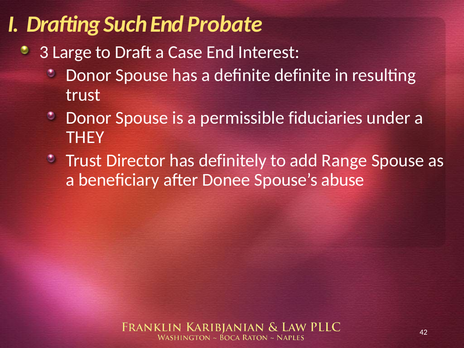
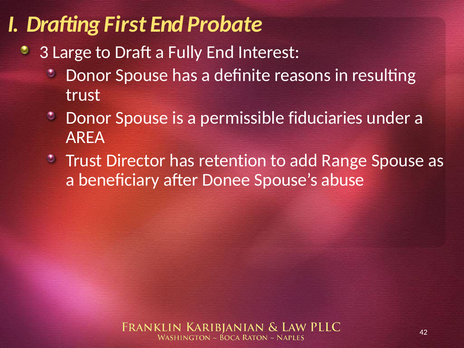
Such: Such -> First (125, 24)
Case: Case -> Fully (185, 52)
definite definite: definite -> reasons (303, 75)
THEY: THEY -> AREA (85, 137)
definitely: definitely -> retention (233, 160)
